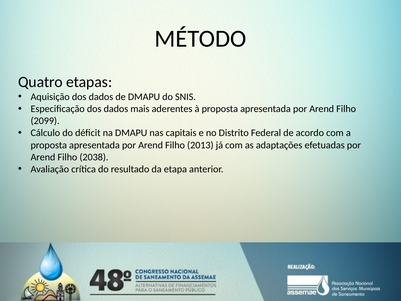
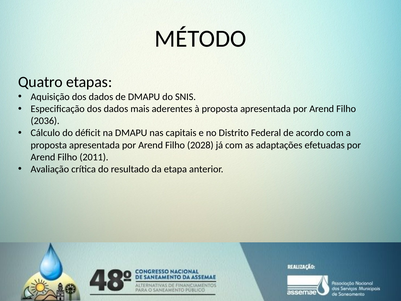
2099: 2099 -> 2036 (45, 121)
2013: 2013 -> 2028 (200, 145)
2038: 2038 -> 2011 (94, 157)
